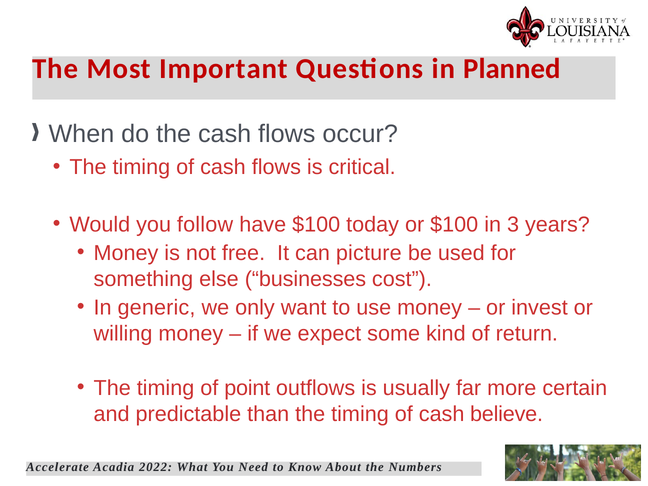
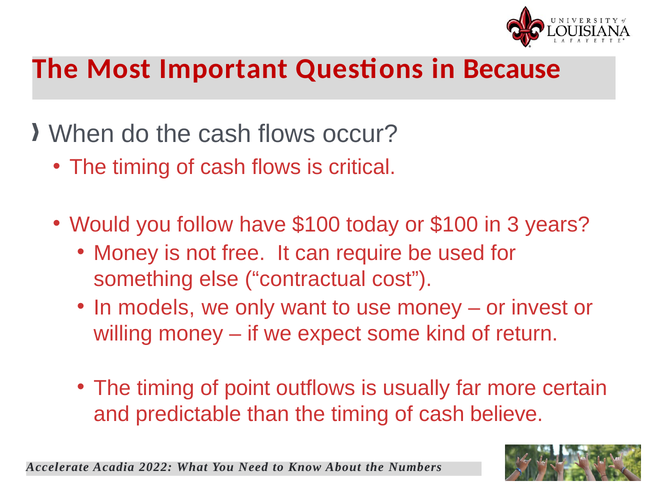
Planned: Planned -> Because (512, 69)
picture: picture -> require (369, 253)
businesses: businesses -> contractual (305, 279)
generic: generic -> models (156, 308)
